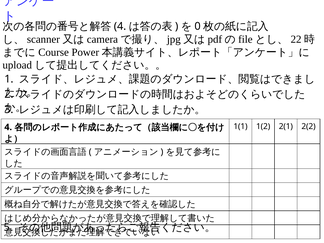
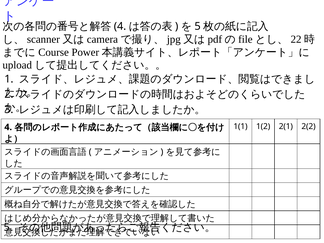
0: 0 -> 5 (198, 26)
